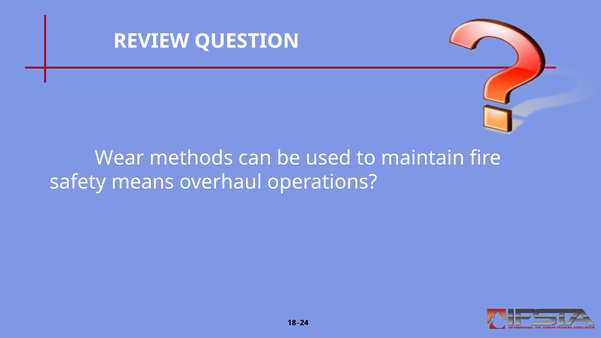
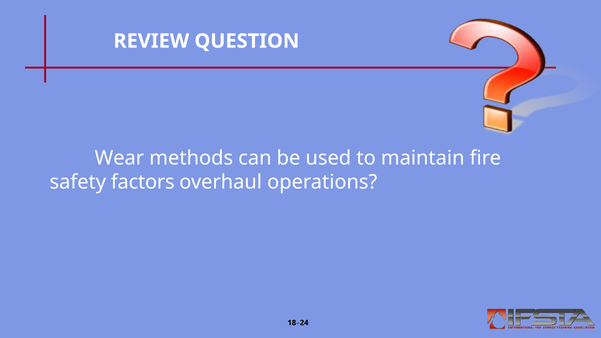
means: means -> factors (143, 182)
